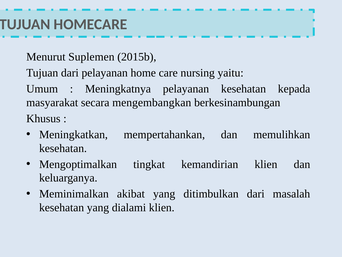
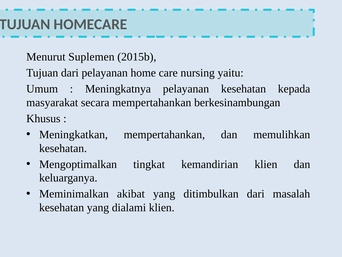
secara mengembangkan: mengembangkan -> mempertahankan (152, 102)
